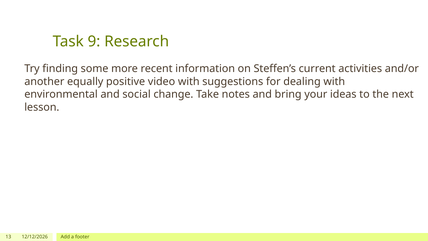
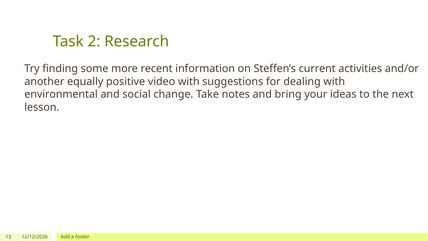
9: 9 -> 2 (94, 42)
